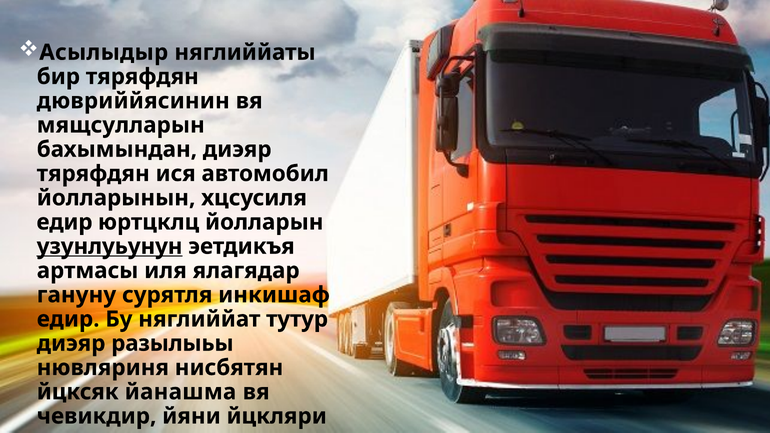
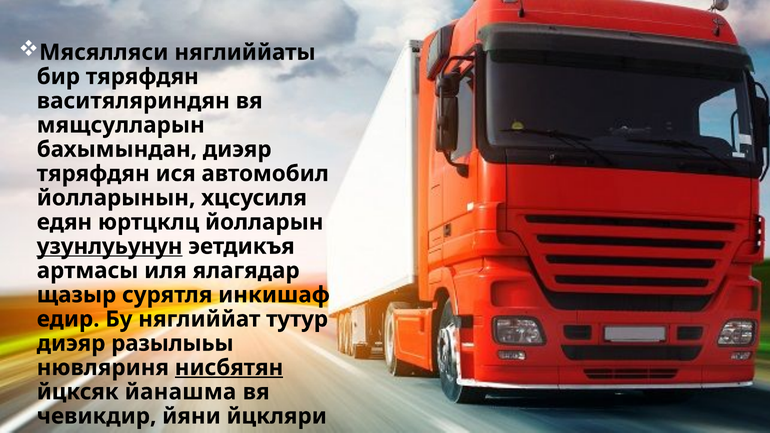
Асылыдыр: Асылыдыр -> Мяcялляси (104, 52)
дювриййясинин: дювриййясинин -> васитяляриндян (133, 101)
едир: едир -> едян (64, 222)
гануну: гануну -> щазыр (77, 295)
нисбятян underline: none -> present (229, 368)
